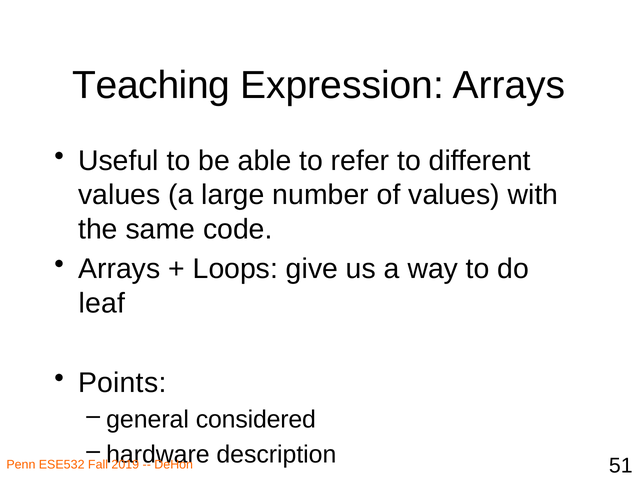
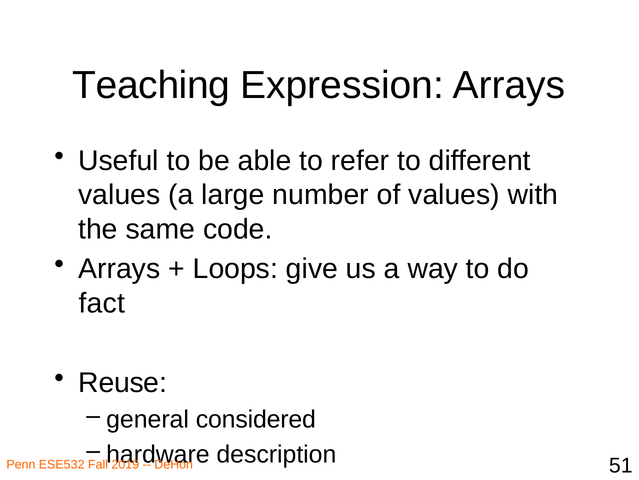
leaf: leaf -> fact (102, 303)
Points: Points -> Reuse (123, 382)
